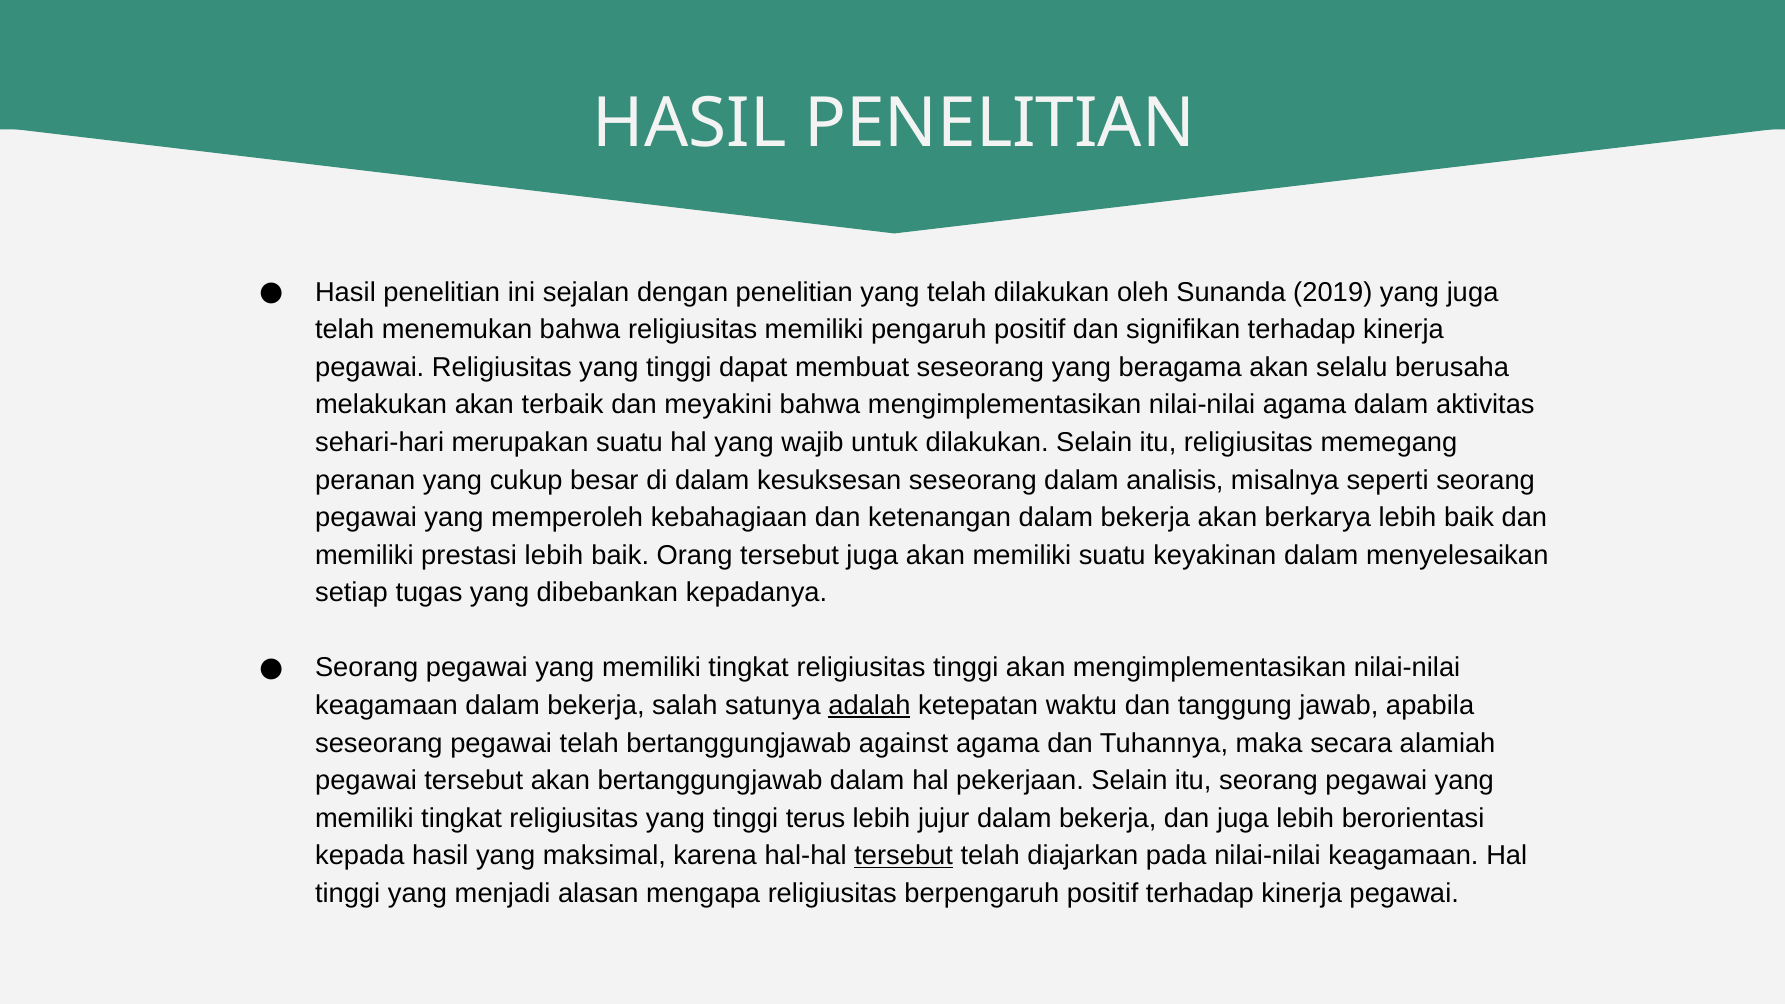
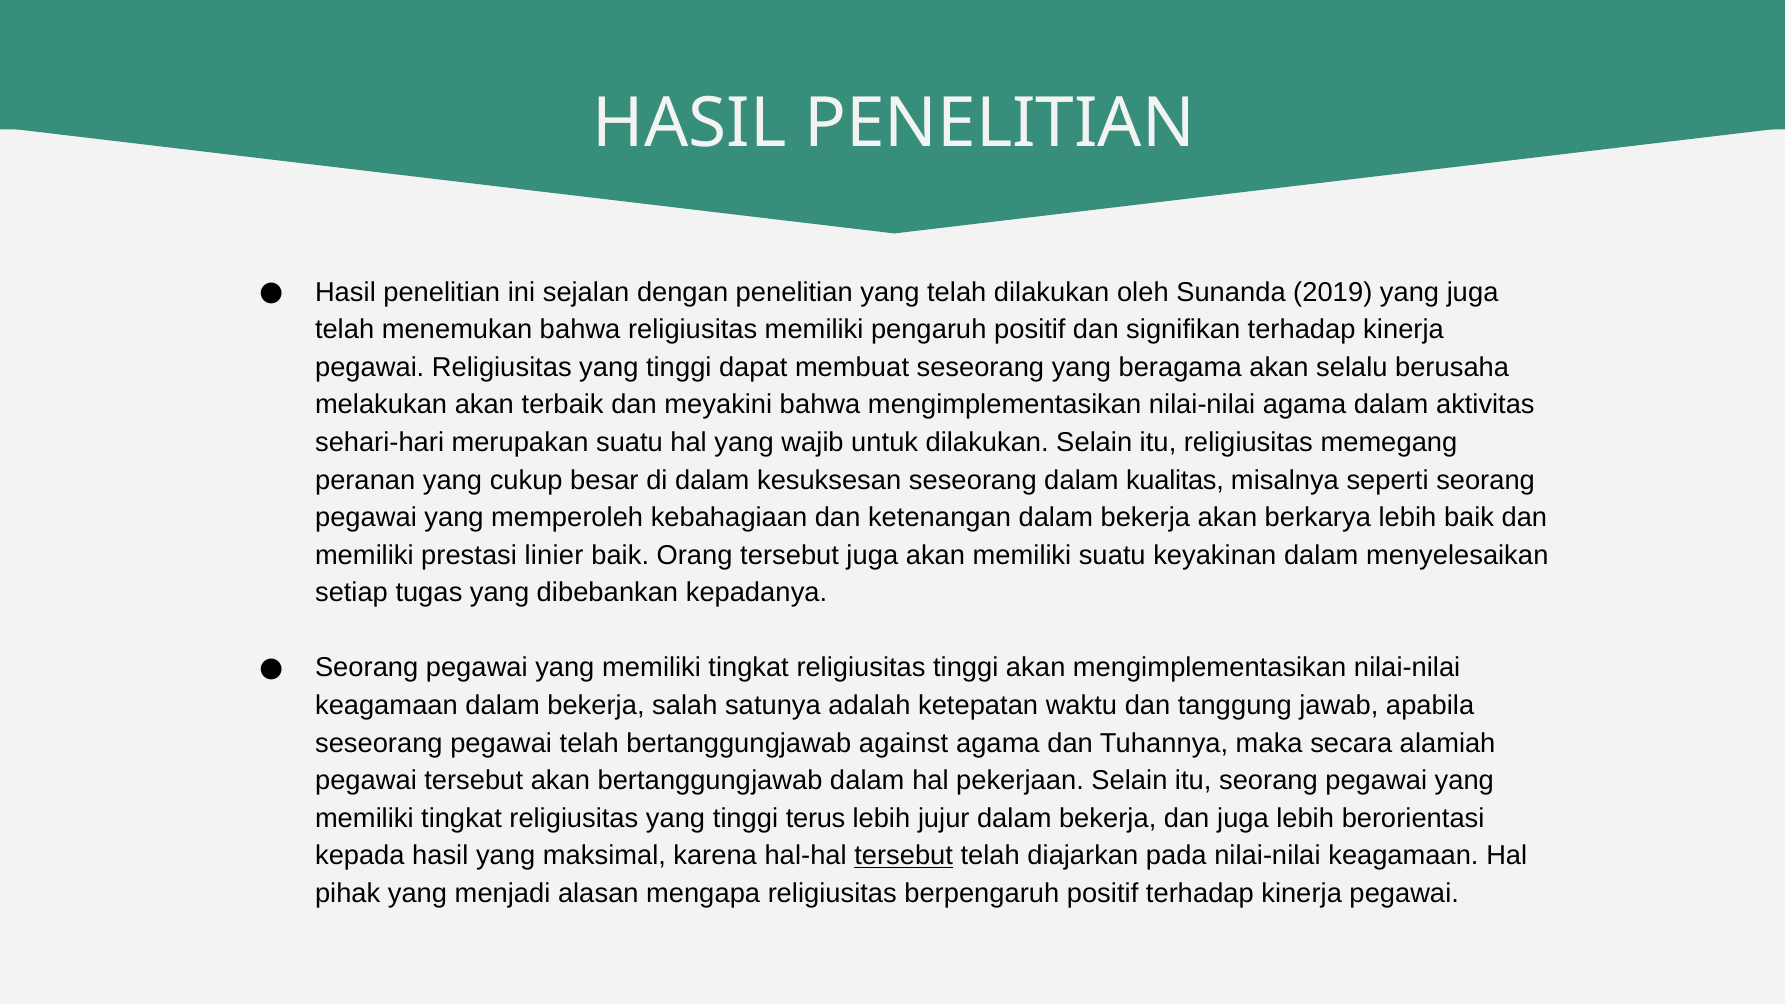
analisis: analisis -> kualitas (1175, 480)
prestasi lebih: lebih -> linier (554, 555)
adalah underline: present -> none (869, 706)
tinggi: tinggi -> pihak (348, 894)
